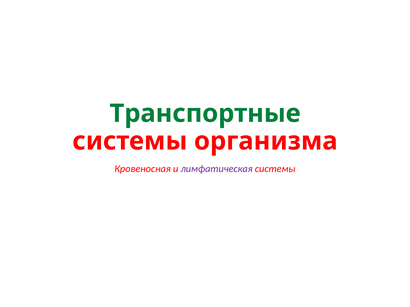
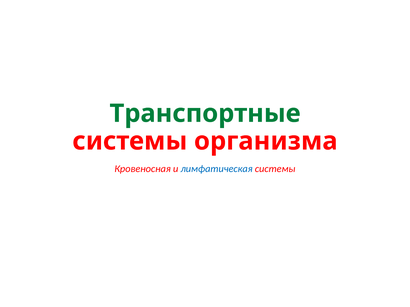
лимфатическая colour: purple -> blue (217, 169)
